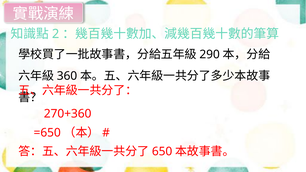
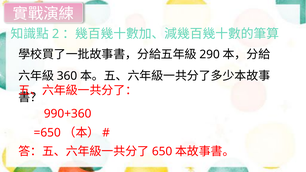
270+360: 270+360 -> 990+360 (68, 114)
